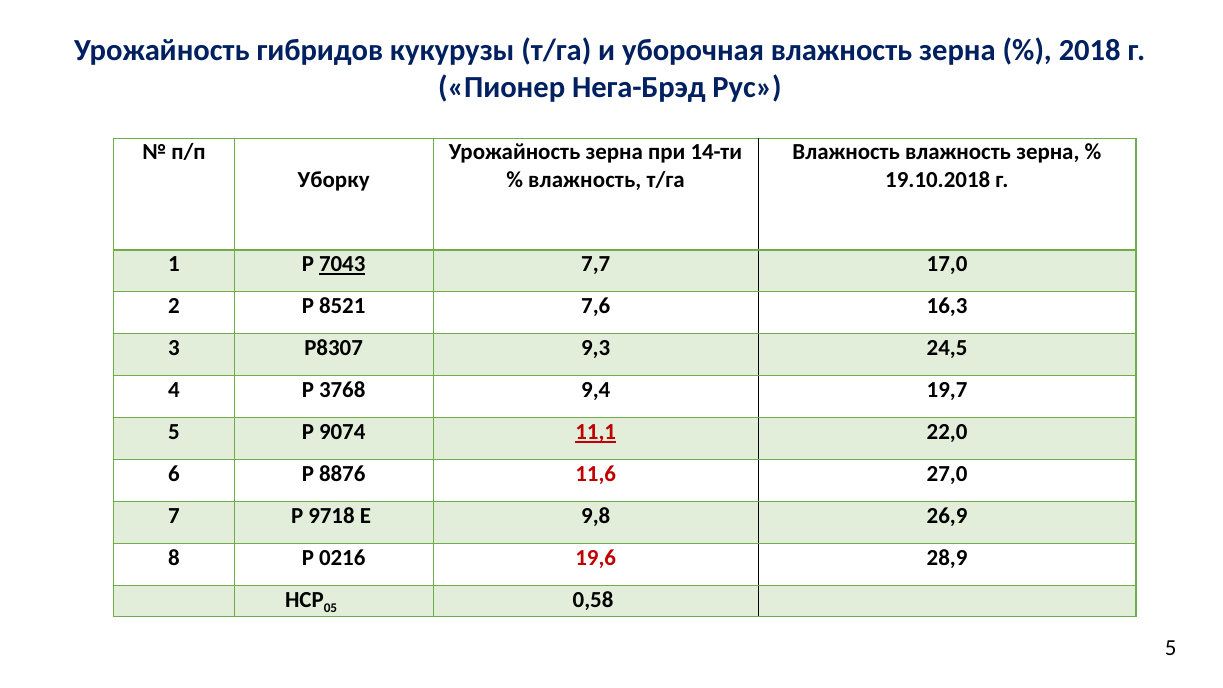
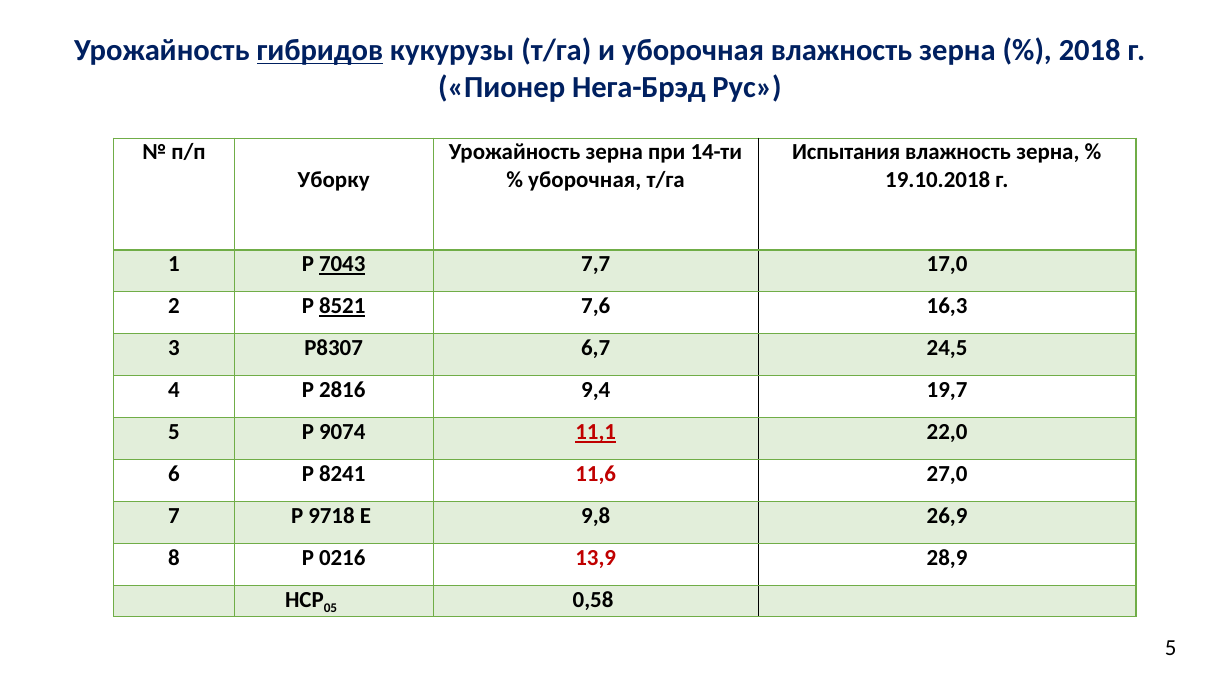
гибридов underline: none -> present (320, 50)
Влажность: Влажность -> Испытания (846, 152)
влажность: влажность -> уборочная (585, 180)
8521 underline: none -> present (342, 306)
9,3: 9,3 -> 6,7 (596, 348)
3768: 3768 -> 2816 (342, 390)
8876: 8876 -> 8241 (342, 474)
19,6: 19,6 -> 13,9 (596, 558)
